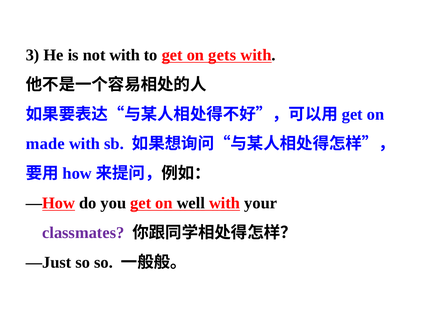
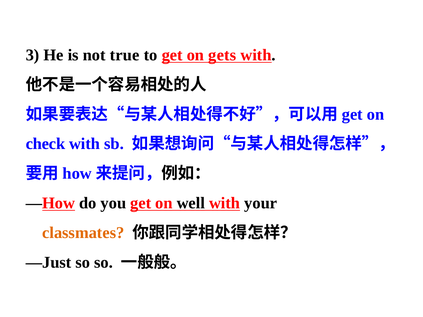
not with: with -> true (125, 55)
made: made -> check (46, 144)
classmates colour: purple -> orange (83, 233)
